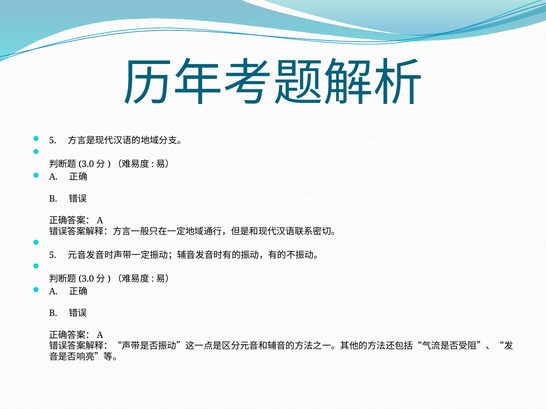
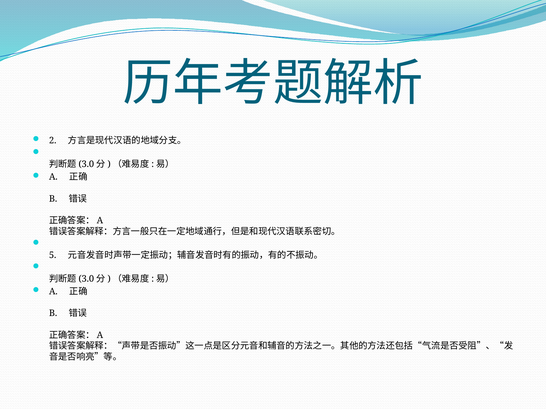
5: 5 -> 2 (53, 141)
